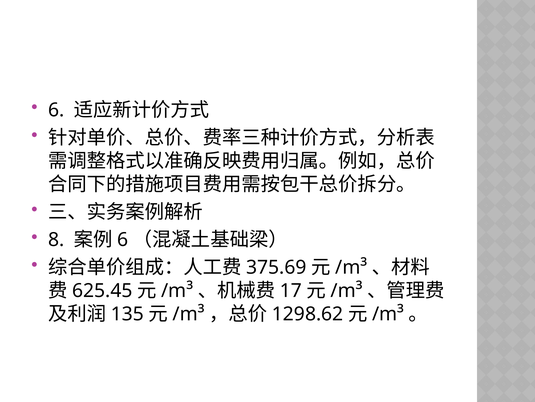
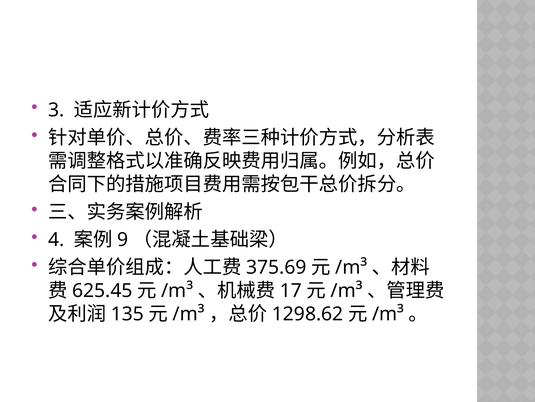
6: 6 -> 3 (56, 110)
8: 8 -> 4 (56, 239)
6: 6 -> 9 (123, 239)
